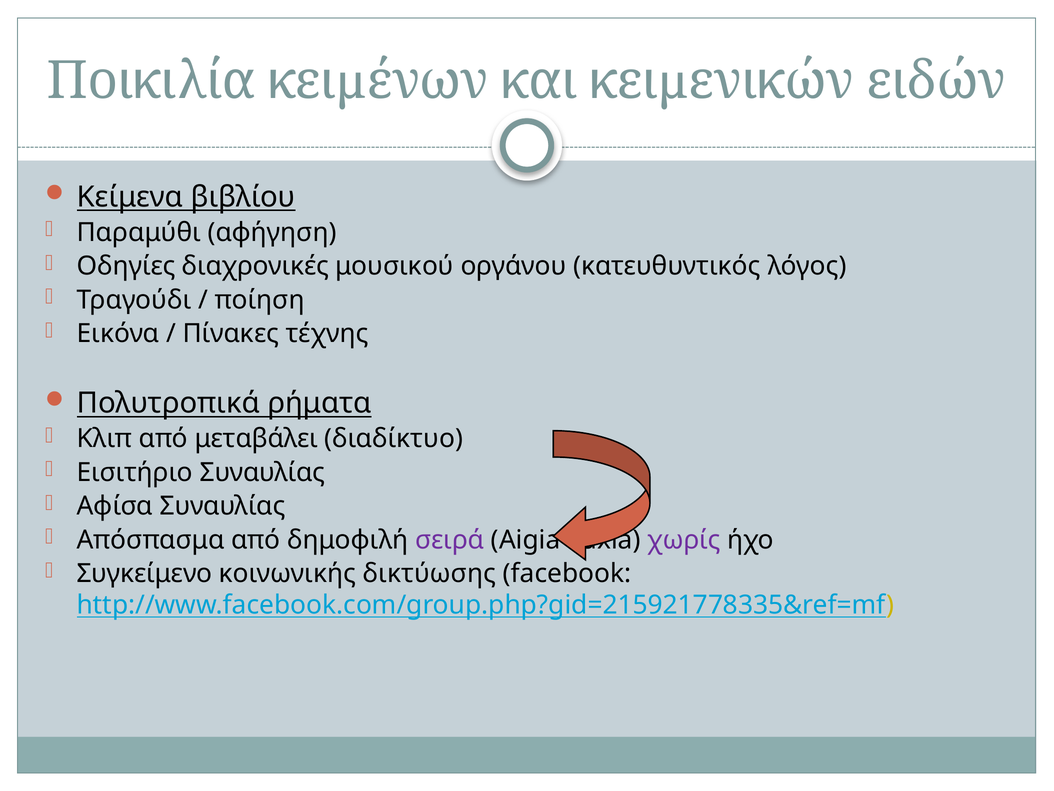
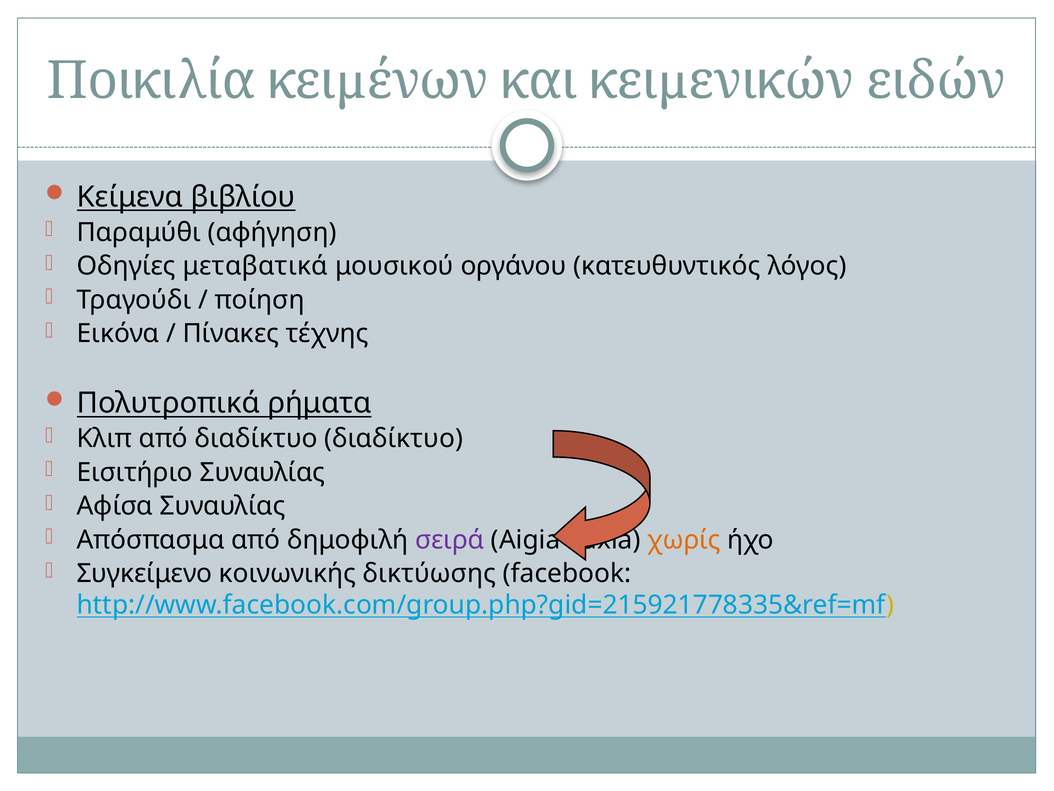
διαχρονικές: διαχρονικές -> μεταβατικά (255, 266)
από μεταβάλει: μεταβάλει -> διαδίκτυο (256, 438)
χωρίς colour: purple -> orange (684, 540)
